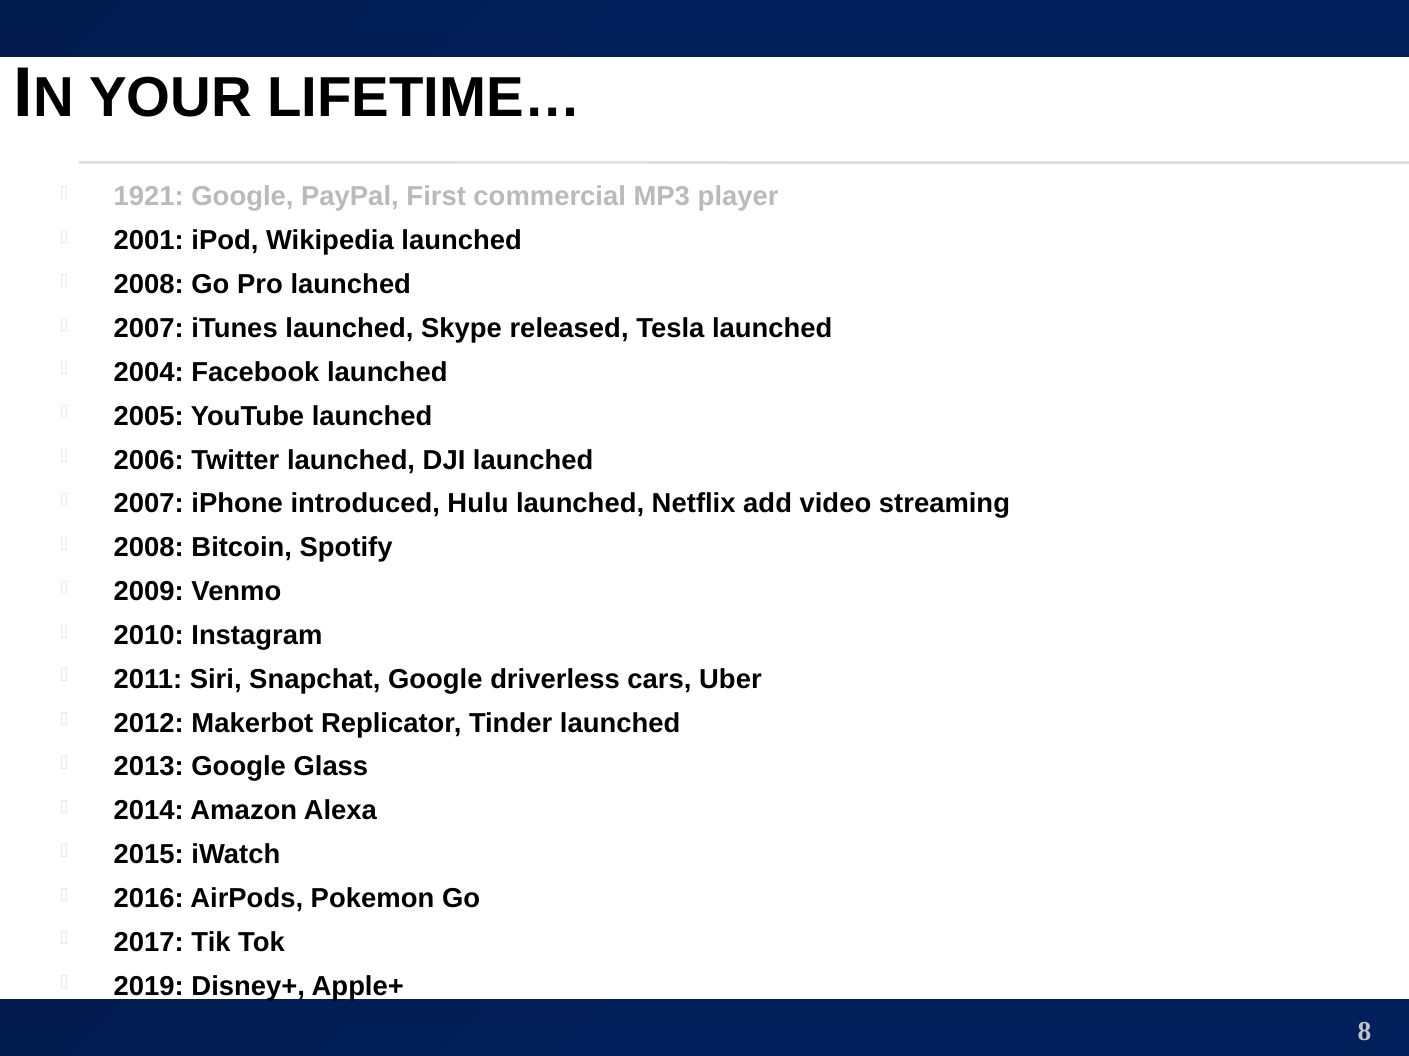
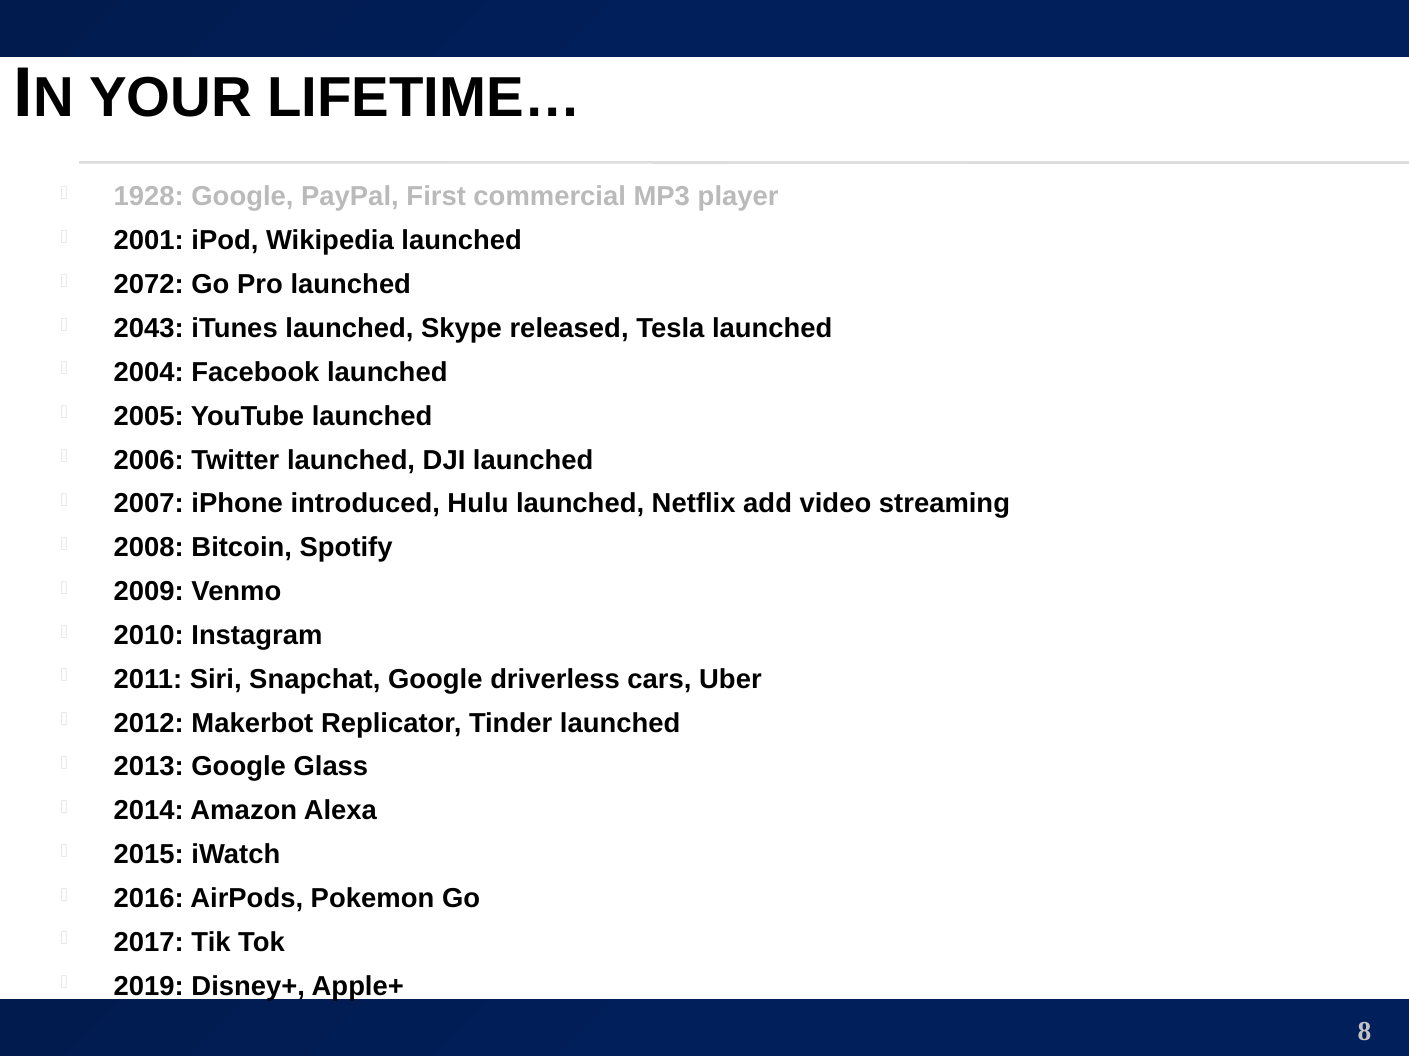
1921: 1921 -> 1928 (149, 197)
2008: 2008 -> 2072 (149, 285)
2007: 2007 -> 2043 (149, 329)
